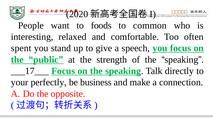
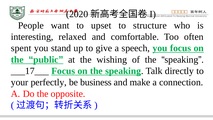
foods: foods -> upset (101, 25)
common: common -> structure (150, 25)
strength: strength -> wishing (112, 59)
